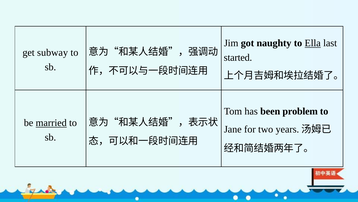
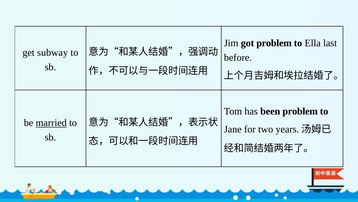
got naughty: naughty -> problem (274, 43)
Ella underline: present -> none (313, 43)
started: started -> before (238, 57)
